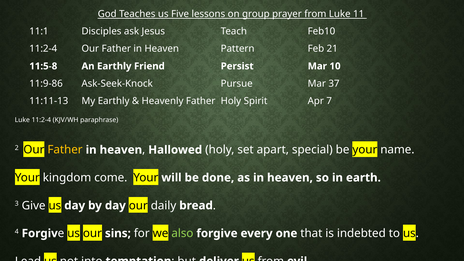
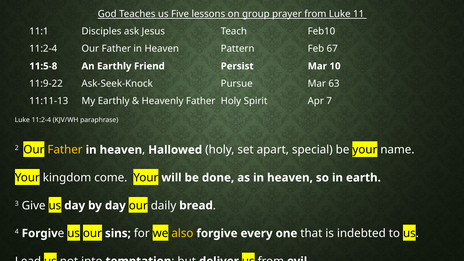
21: 21 -> 67 (332, 49)
11:9-86: 11:9-86 -> 11:9-22 (46, 84)
37: 37 -> 63 (334, 84)
also colour: light green -> yellow (182, 233)
